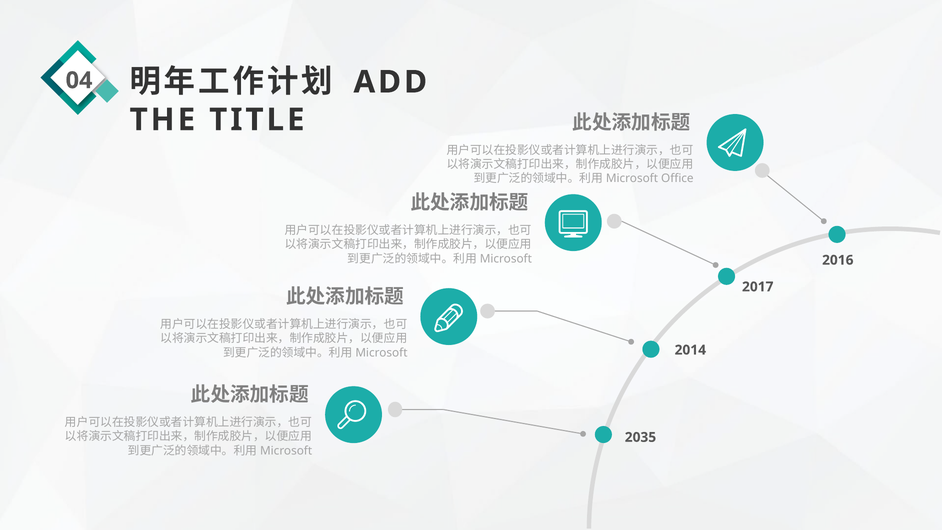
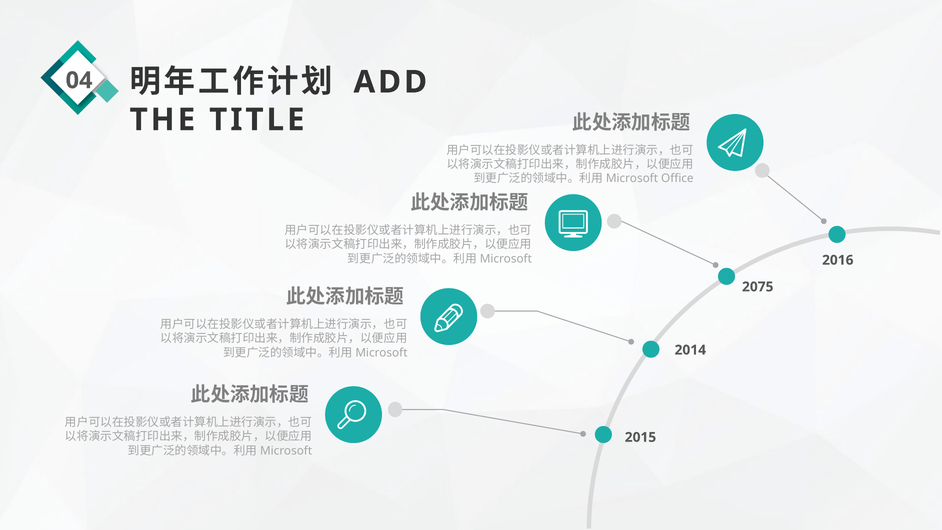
2017: 2017 -> 2075 (758, 287)
2035: 2035 -> 2015 (640, 437)
